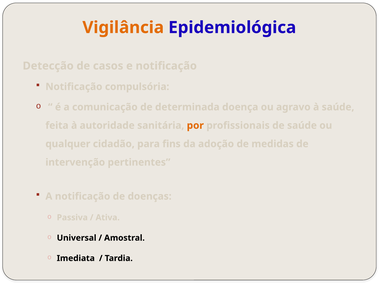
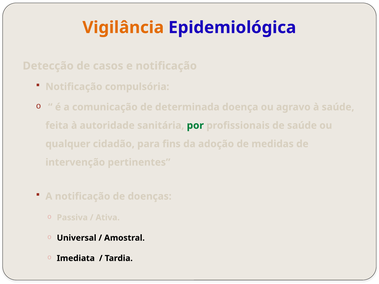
por colour: orange -> green (195, 126)
